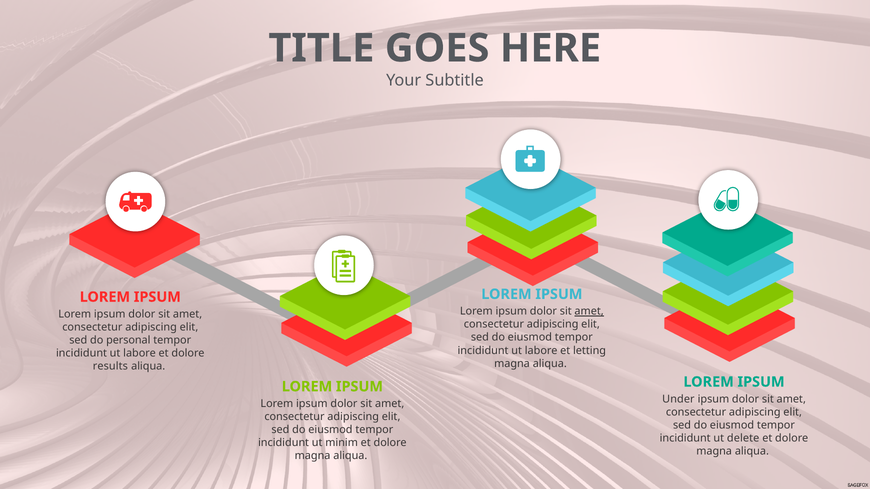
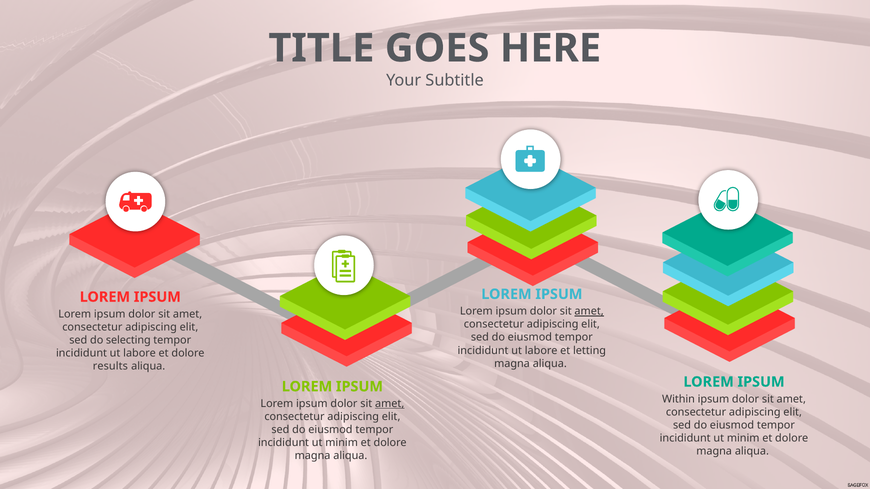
personal: personal -> selecting (128, 340)
Under: Under -> Within (678, 399)
amet underline: none -> present (390, 404)
delete: delete -> minim (743, 438)
